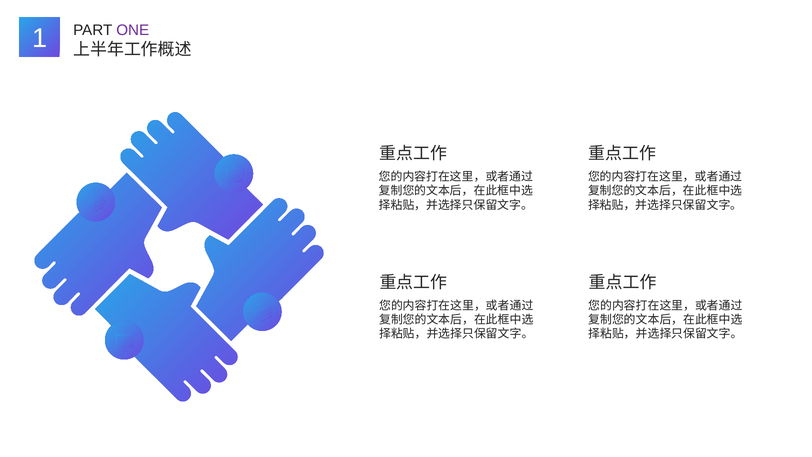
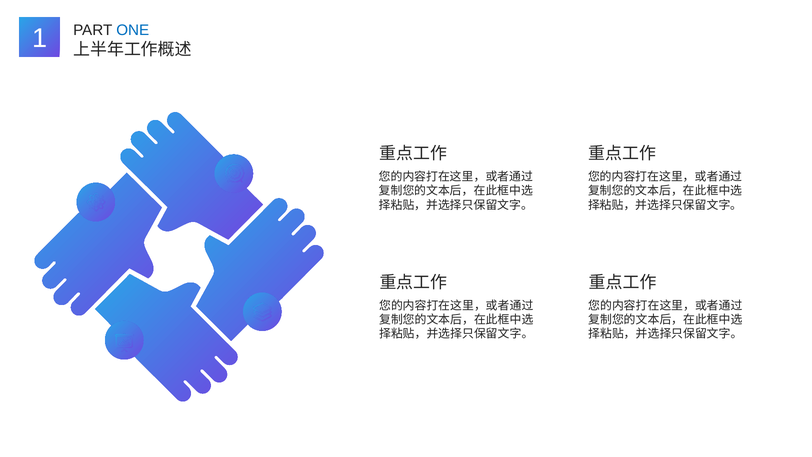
ONE colour: purple -> blue (133, 30)
